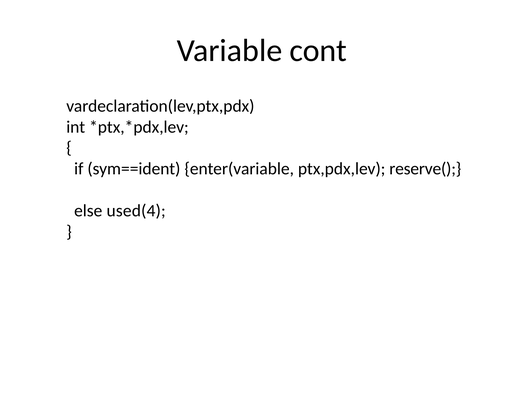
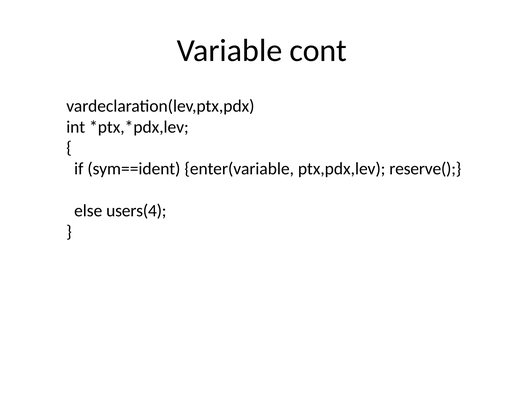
used(4: used(4 -> users(4 (136, 211)
